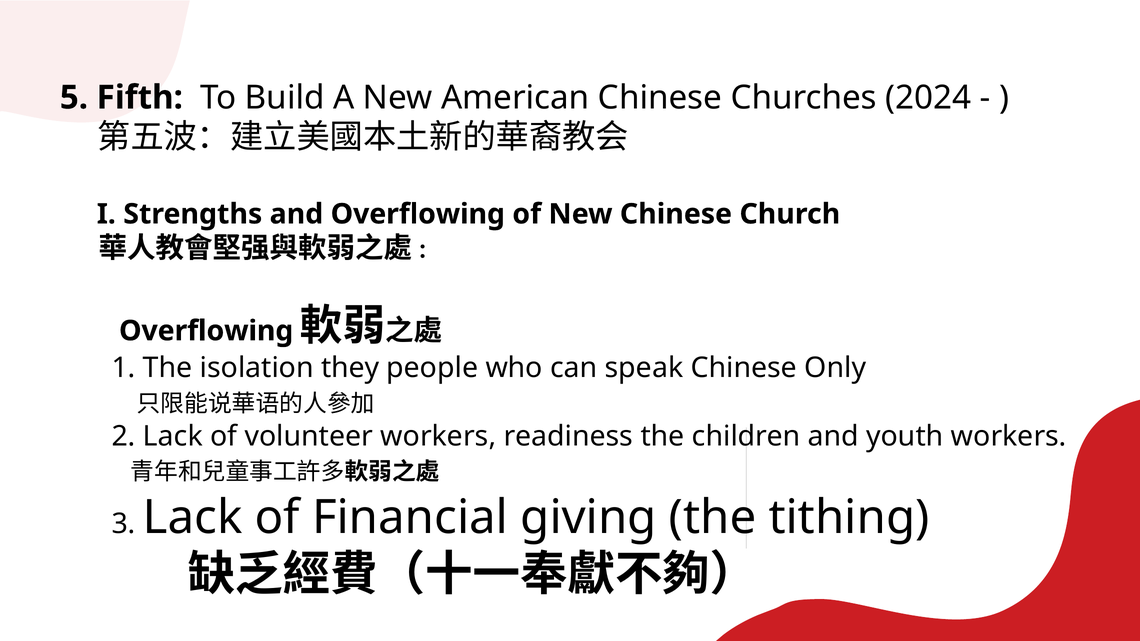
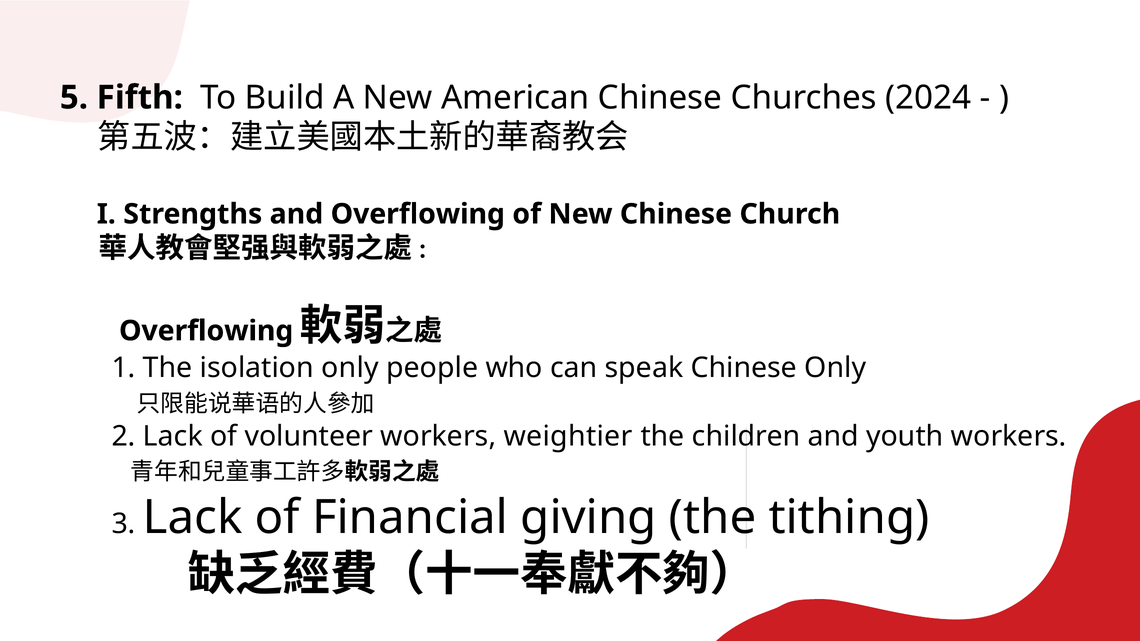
isolation they: they -> only (350, 368)
readiness: readiness -> weightier (568, 436)
